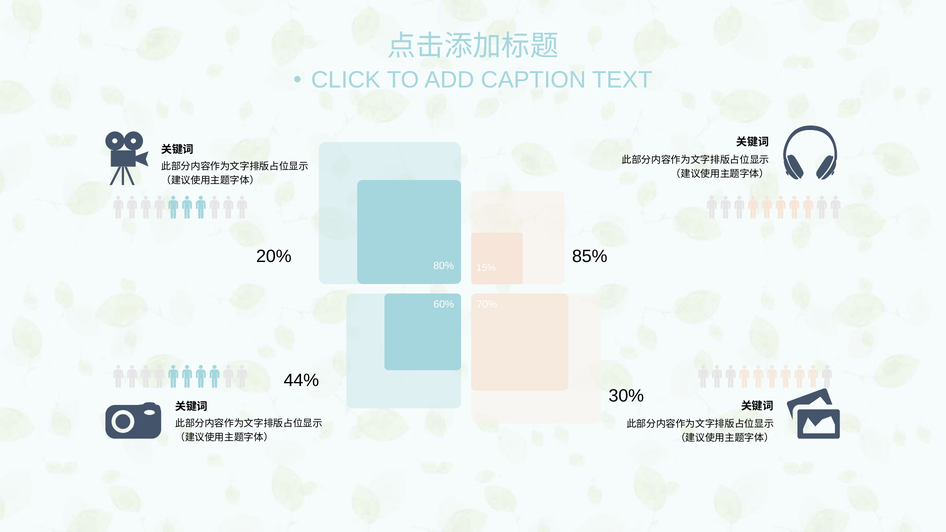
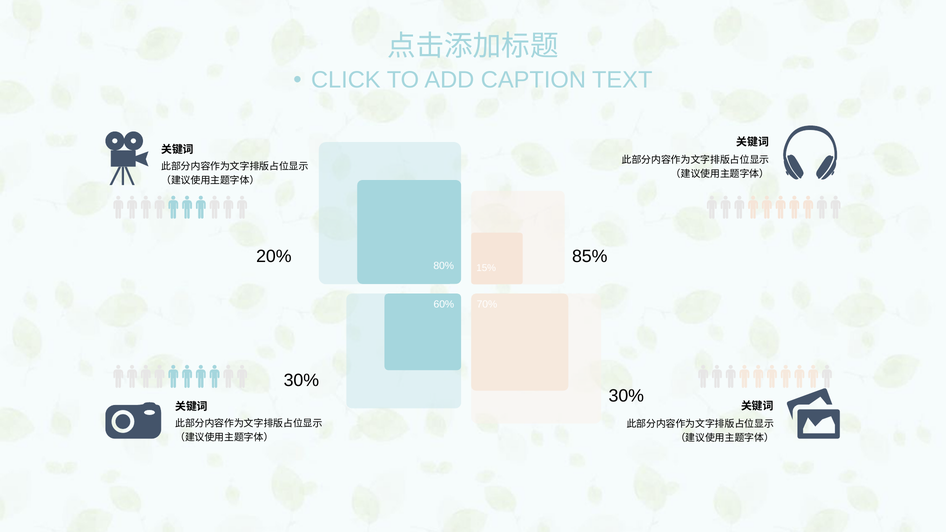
44%: 44% -> 30% (301, 381)
